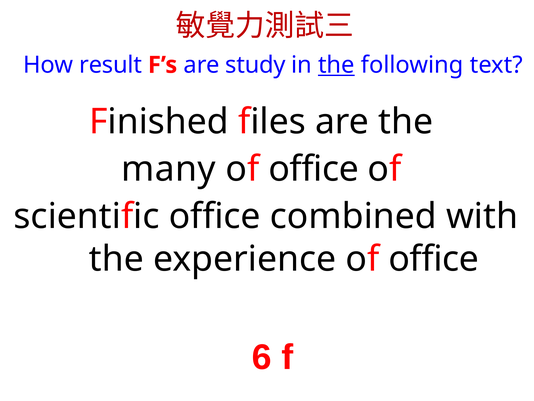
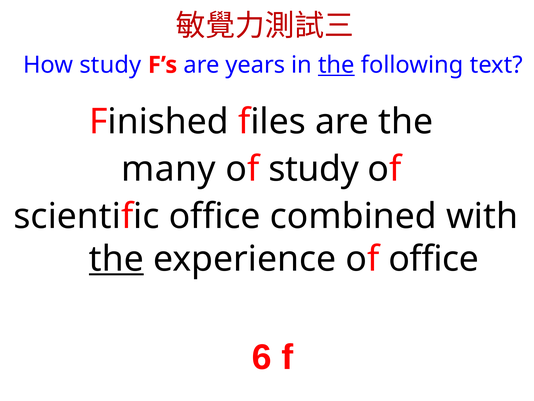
How result: result -> study (110, 65)
study: study -> years (255, 65)
office: office -> study (314, 169)
the underline: none -> present (116, 259)
